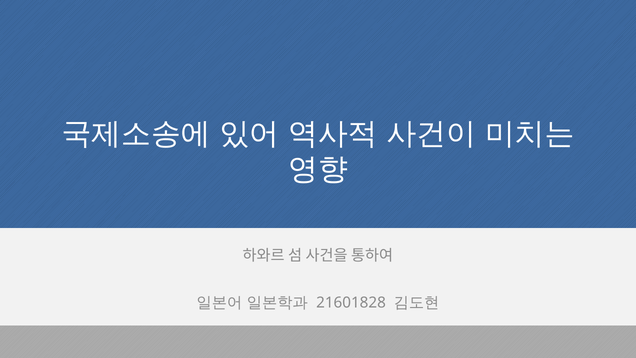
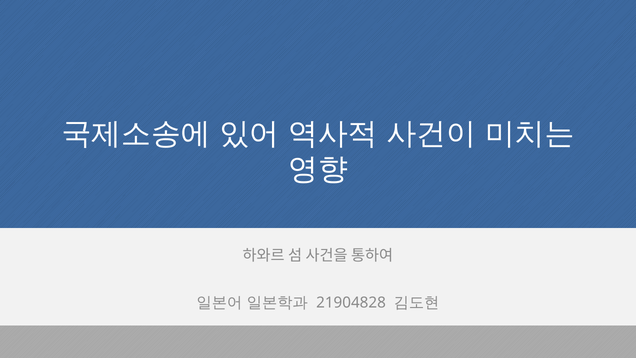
21601828: 21601828 -> 21904828 (351, 302)
